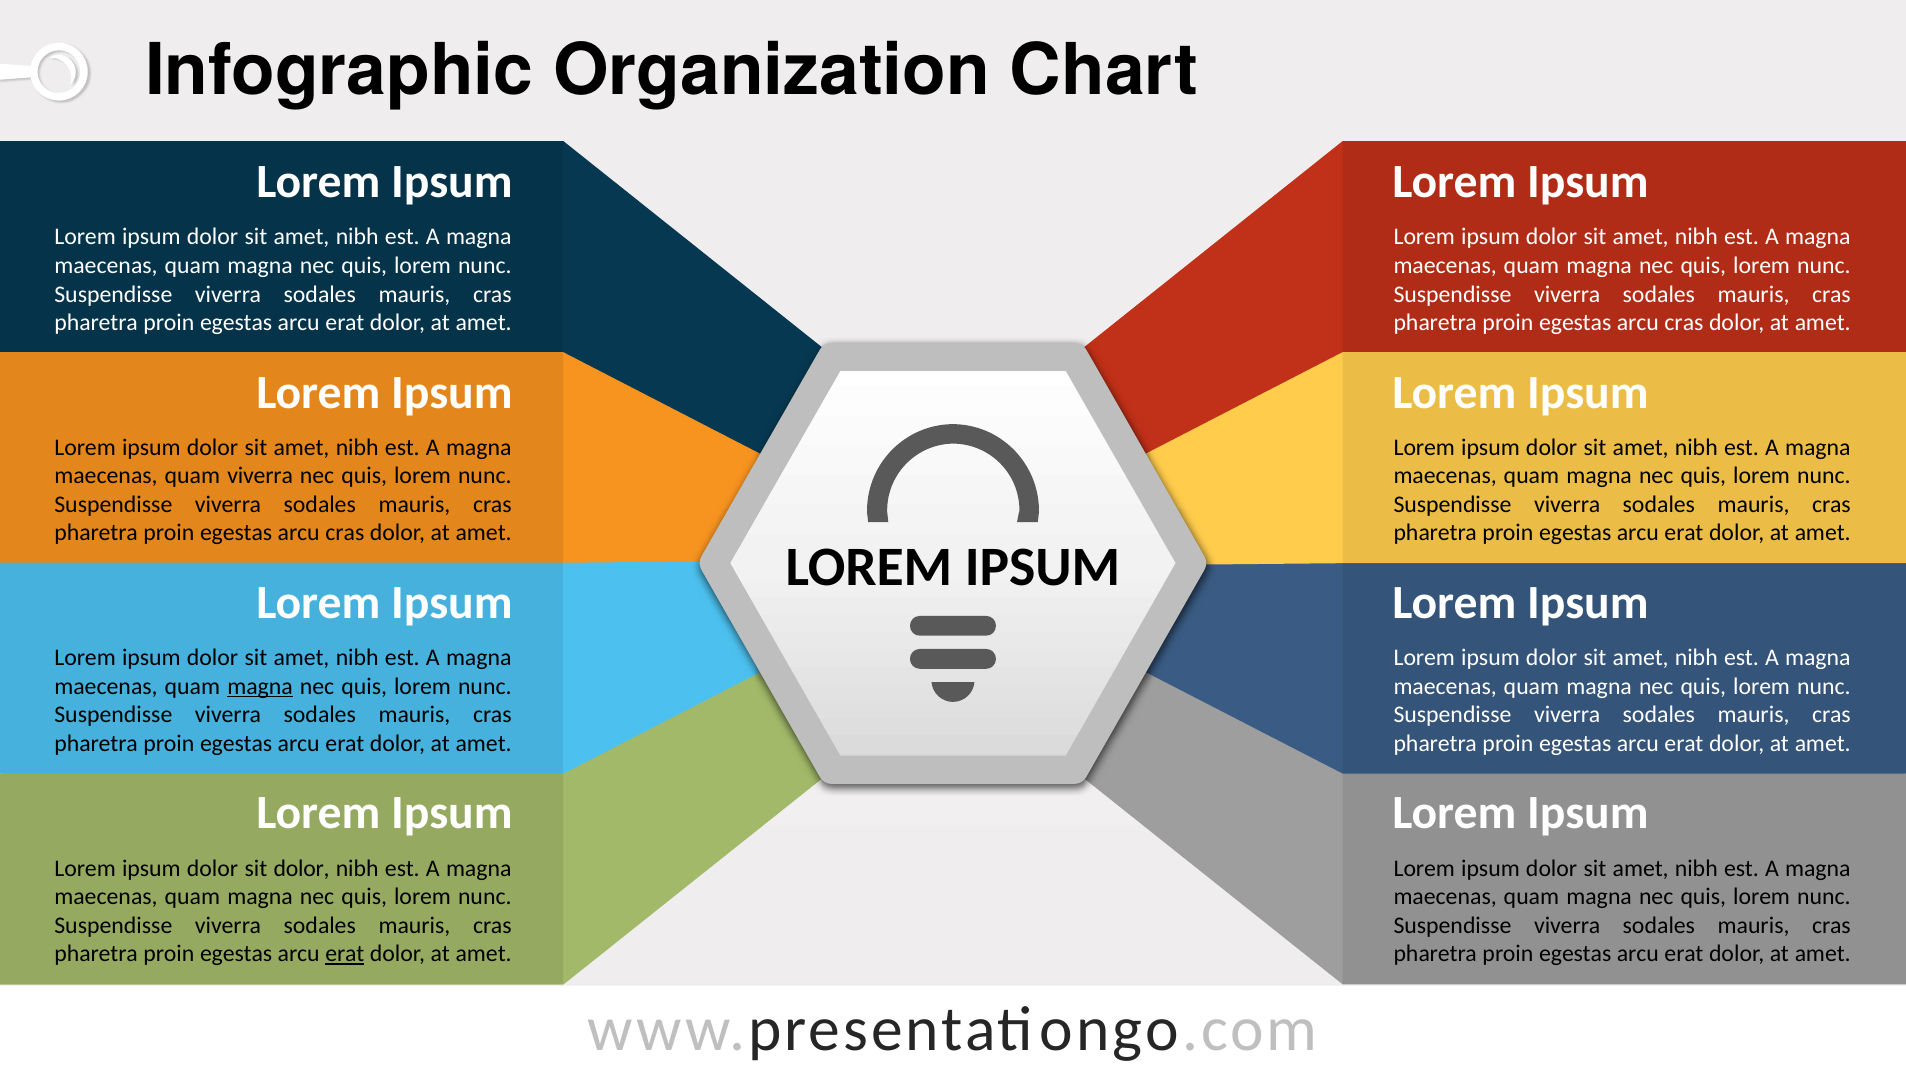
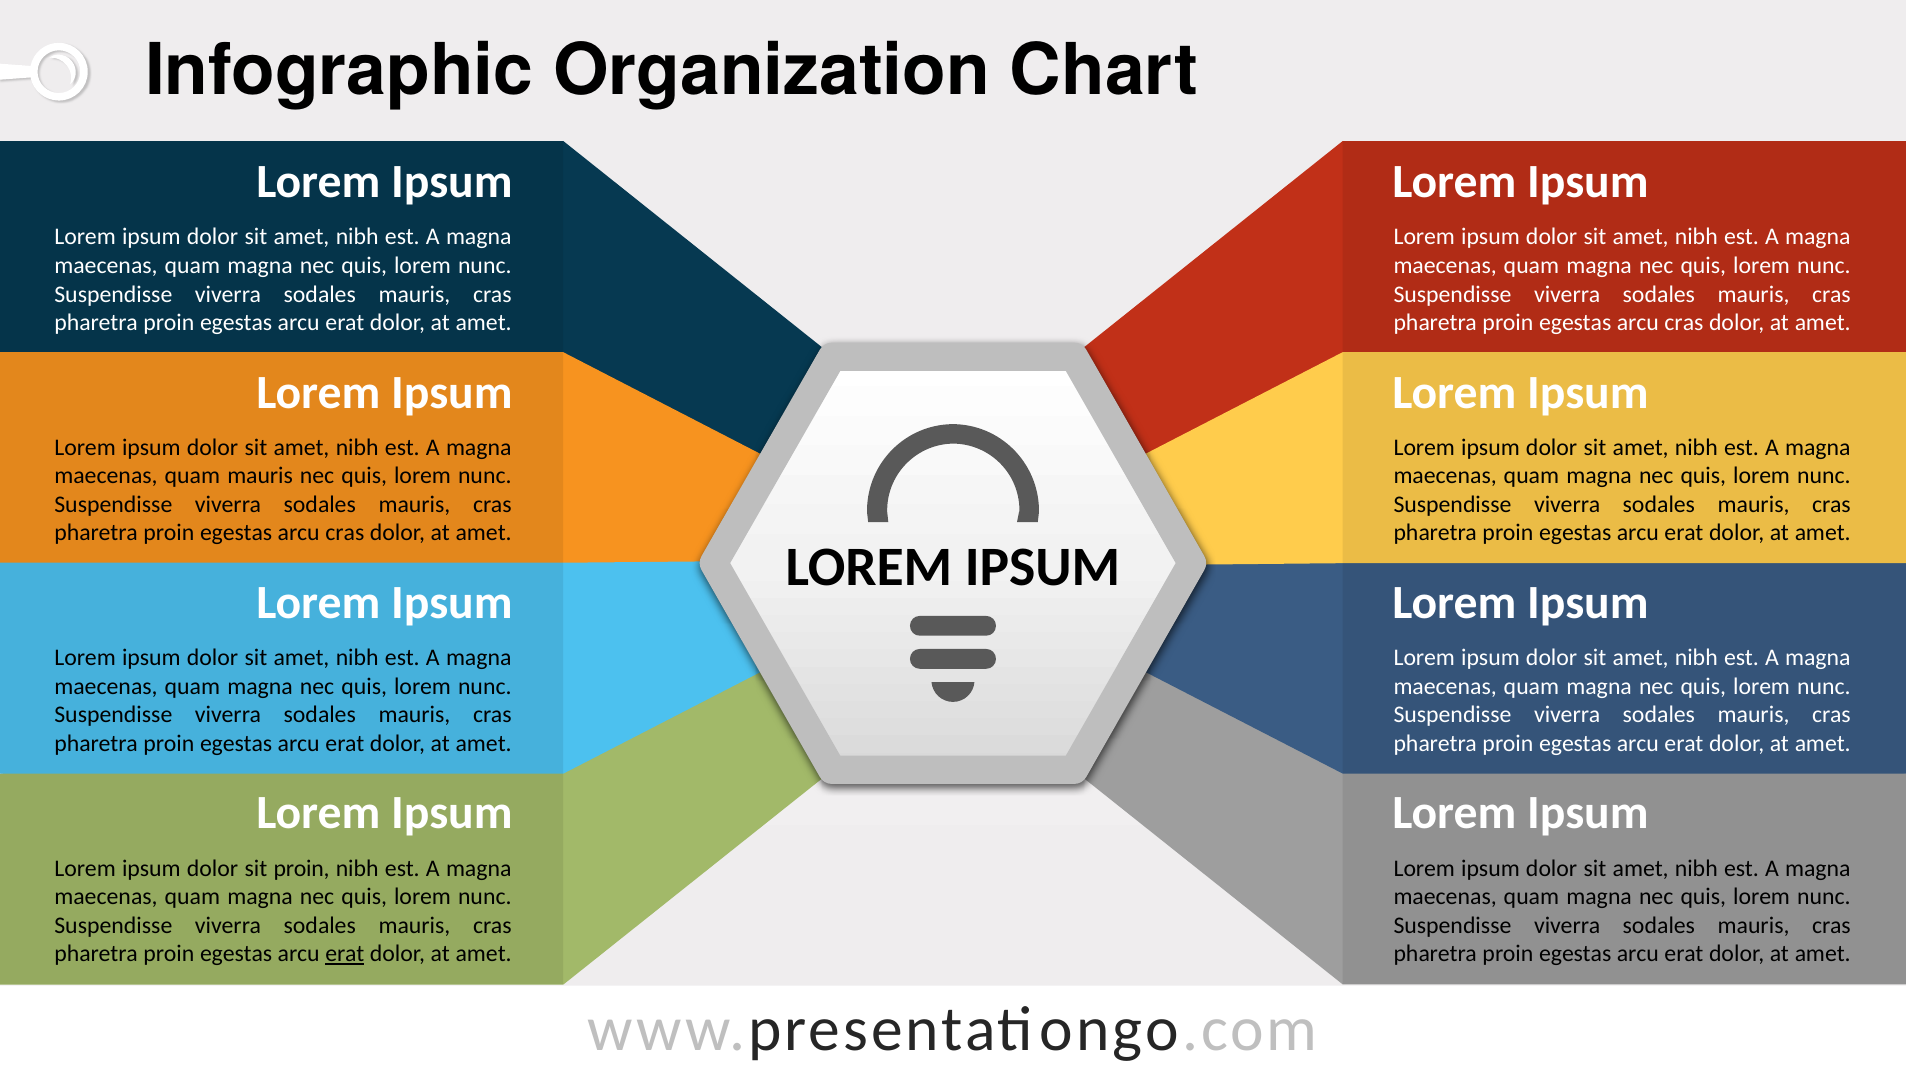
quam viverra: viverra -> mauris (260, 476)
magna underline: present -> none (260, 686)
sit dolor: dolor -> proin (302, 868)
